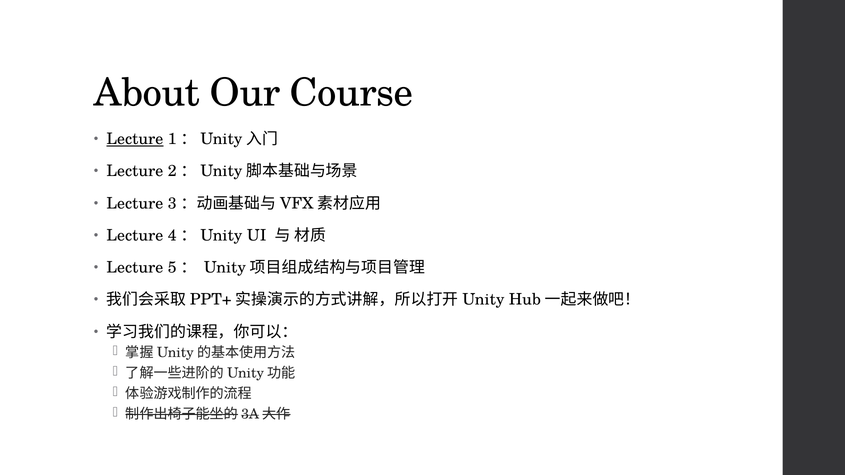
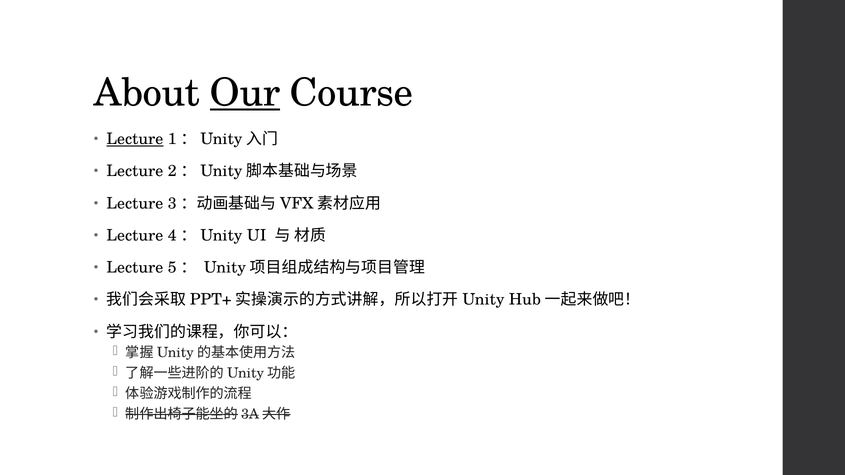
Our underline: none -> present (245, 93)
